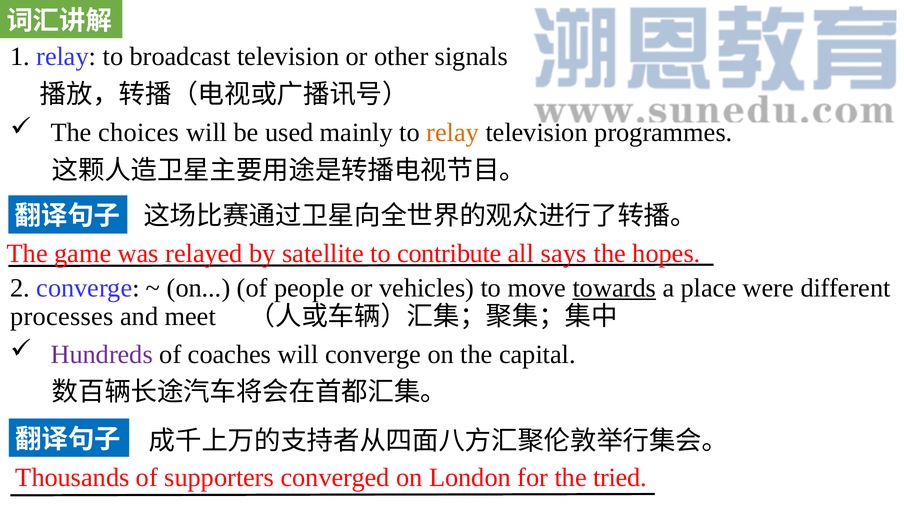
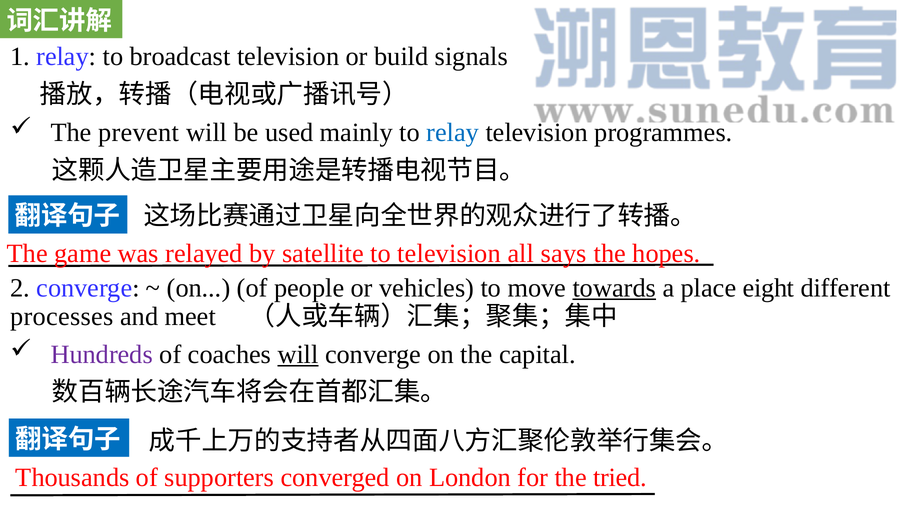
other: other -> build (401, 57)
choices: choices -> prevent (139, 133)
relay colour: orange -> blue (453, 133)
to contribute: contribute -> television (449, 254)
were: were -> eight (768, 288)
will underline: none -> present (298, 355)
